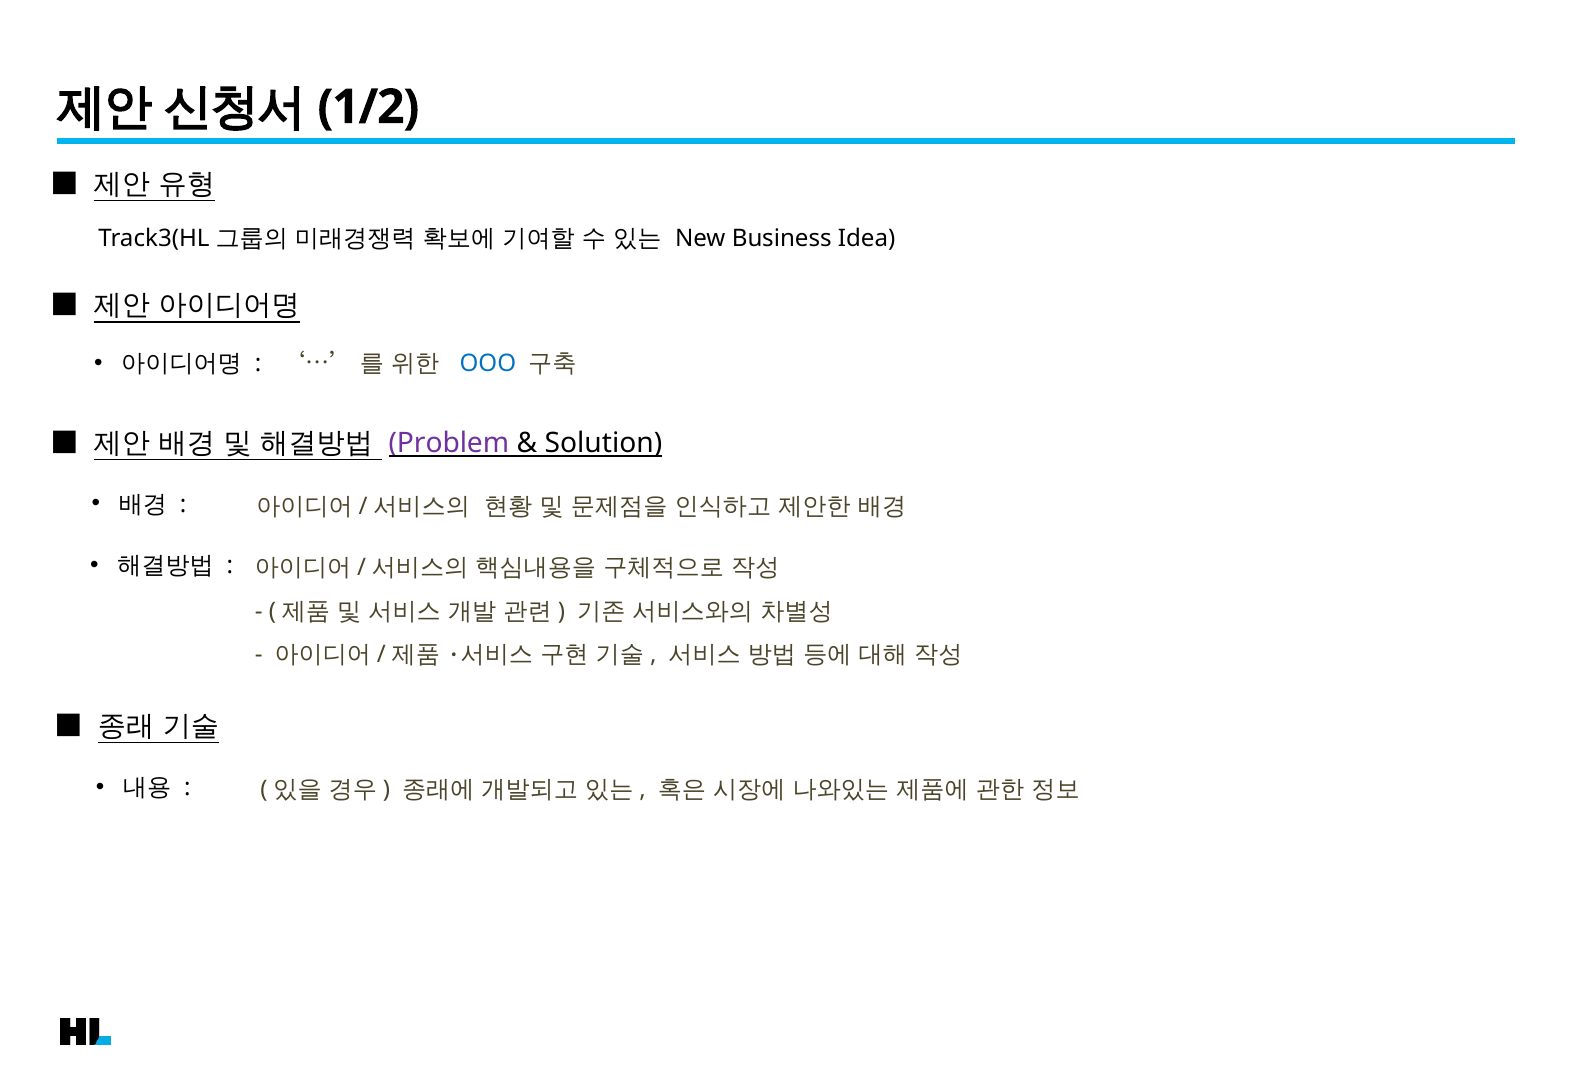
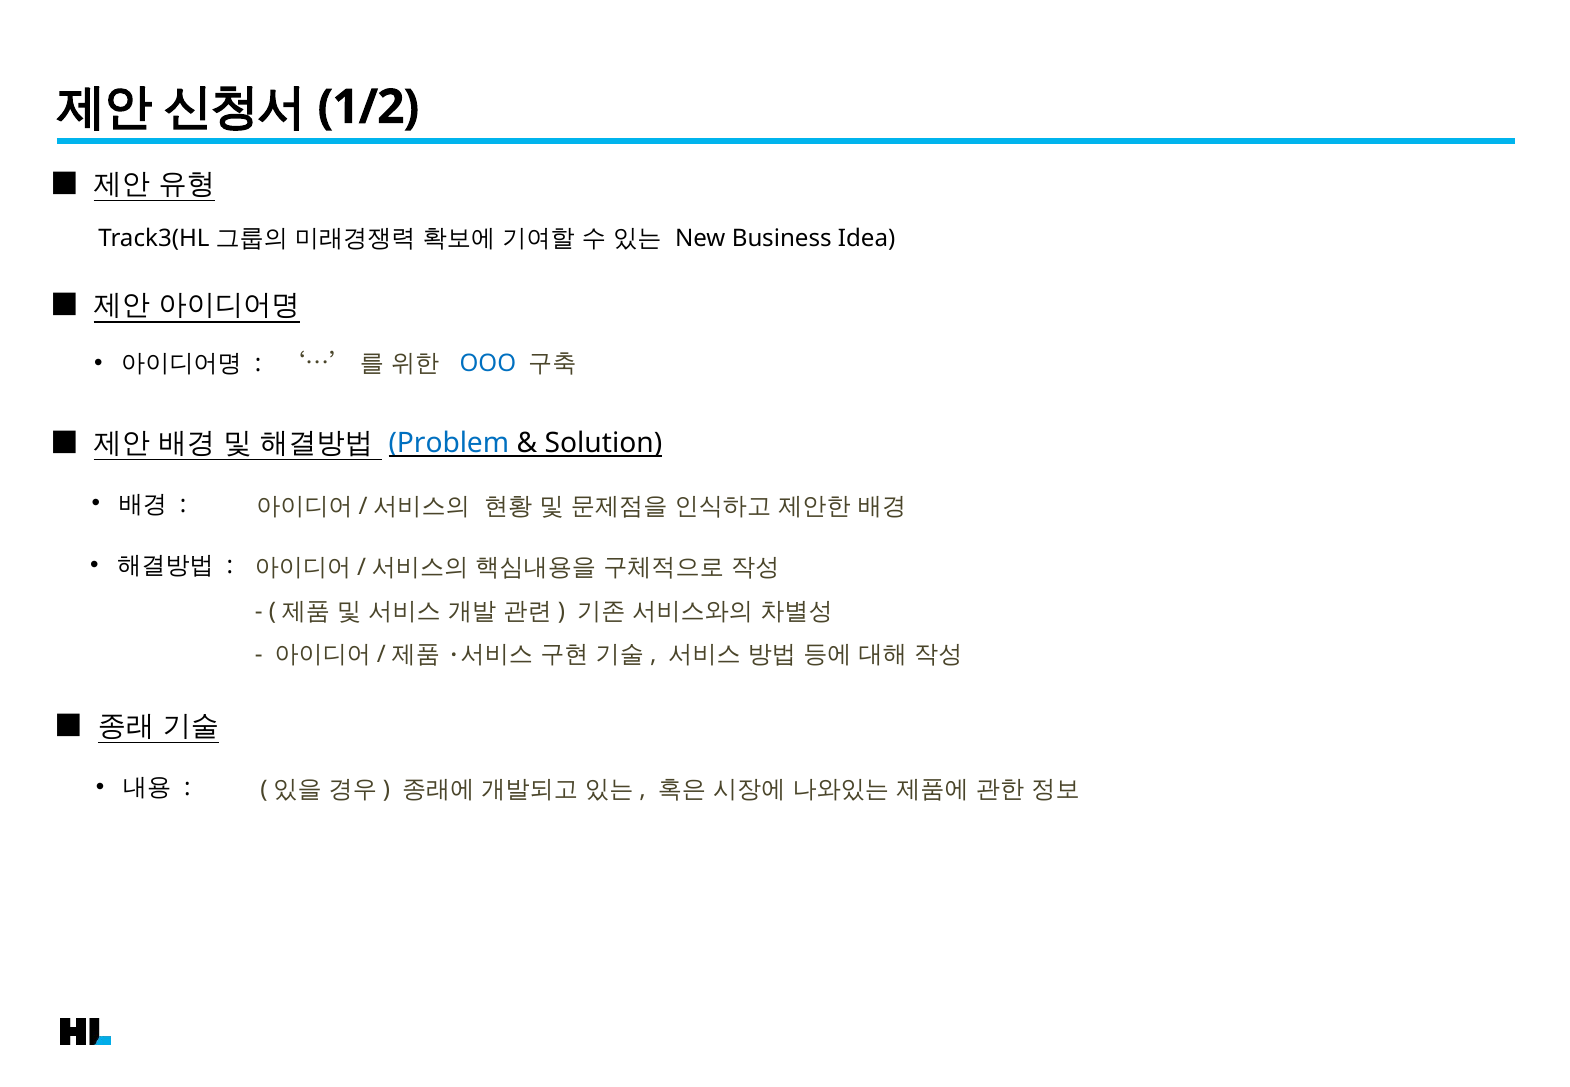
Problem colour: purple -> blue (449, 443)
